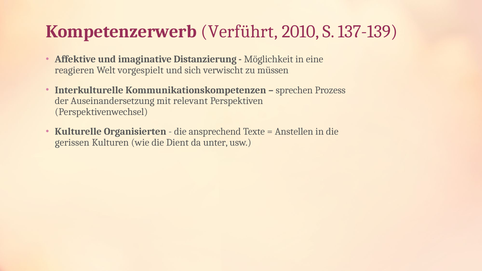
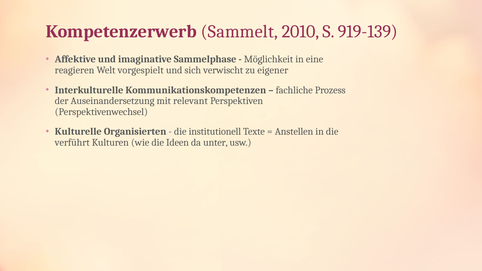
Verführt: Verführt -> Sammelt (239, 32)
137-139: 137-139 -> 919-139 (368, 32)
Distanzierung: Distanzierung -> Sammelphase (205, 59)
müssen: müssen -> eigener (273, 70)
sprechen: sprechen -> fachliche (294, 90)
ansprechend: ansprechend -> institutionell (215, 132)
gerissen: gerissen -> verführt (72, 142)
Dient: Dient -> Ideen (178, 142)
